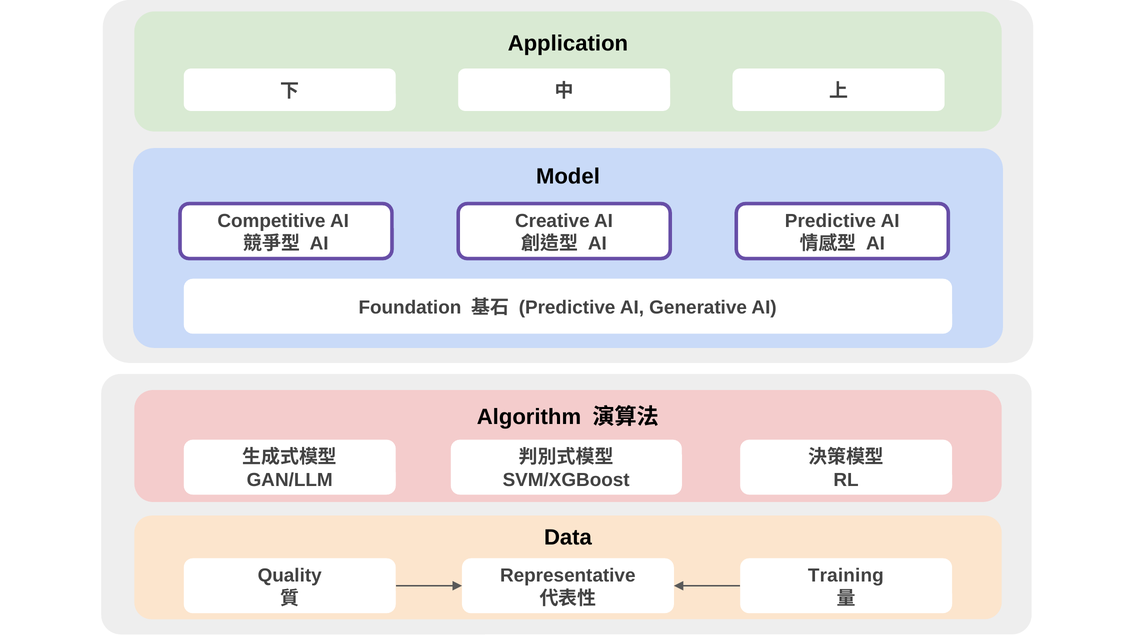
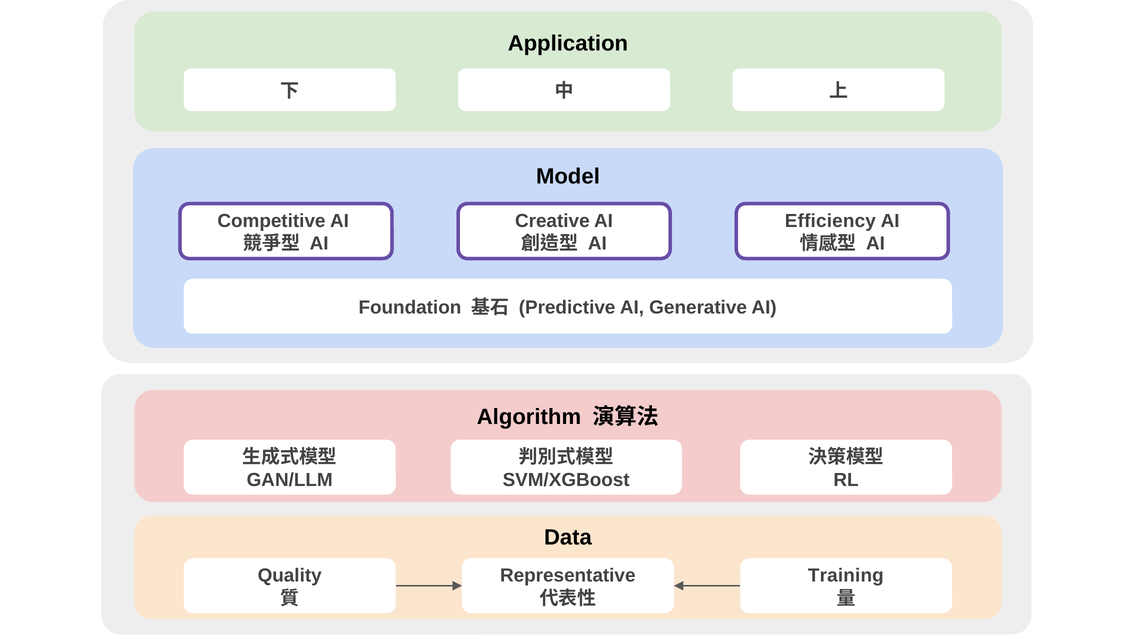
Predictive: Predictive -> Efficiency (830, 221)
